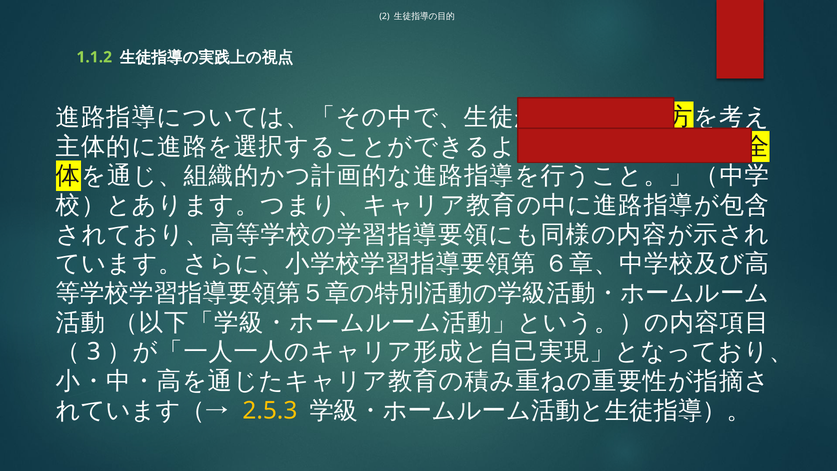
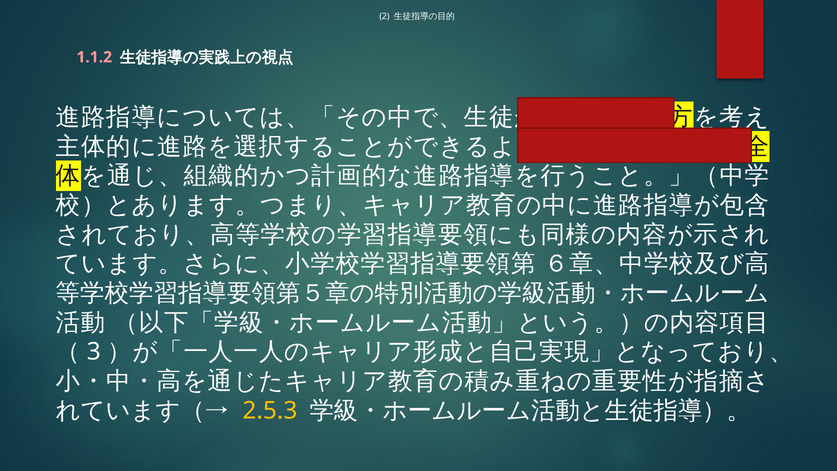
1.1.2 colour: light green -> pink (94, 57)
